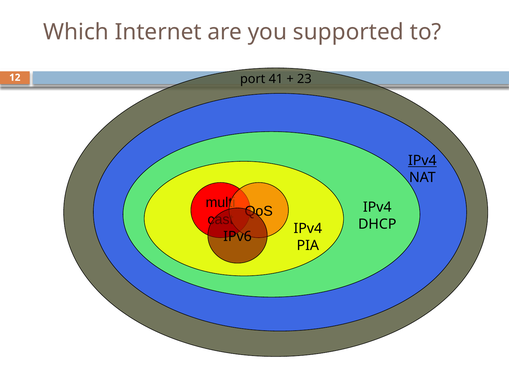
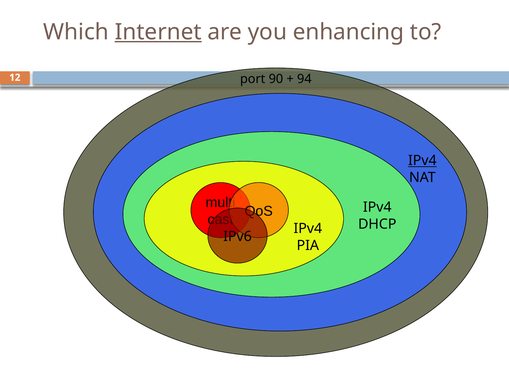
Internet underline: none -> present (158, 32)
supported: supported -> enhancing (348, 32)
41: 41 -> 90 (276, 79)
23: 23 -> 94 (304, 79)
